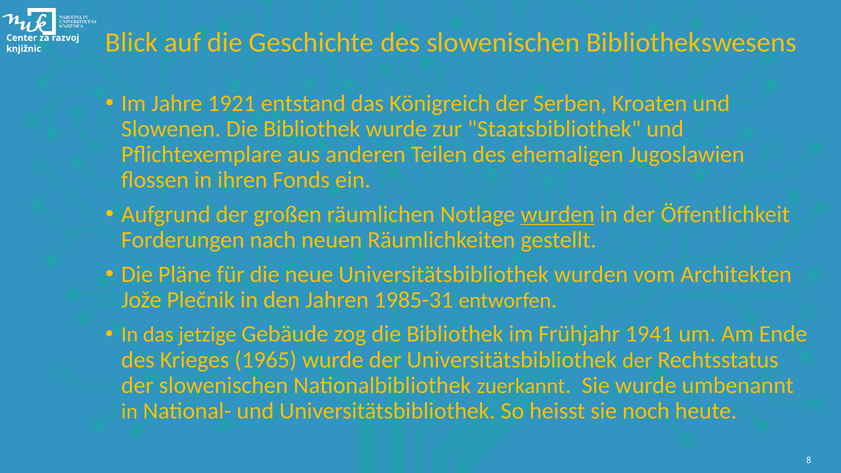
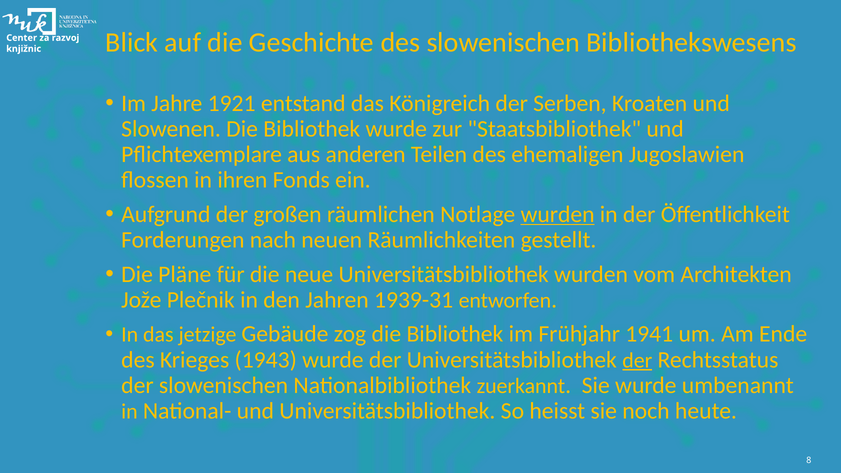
1985-31: 1985-31 -> 1939-31 (414, 300)
1965: 1965 -> 1943 (266, 360)
der underline: none -> present (637, 360)
